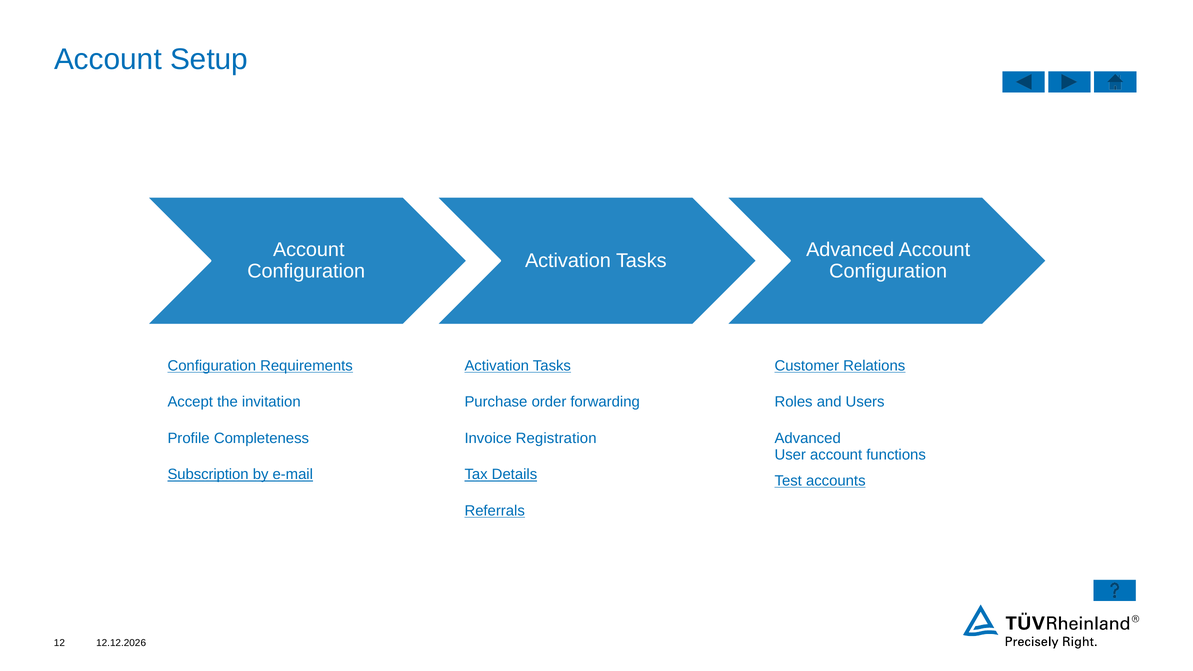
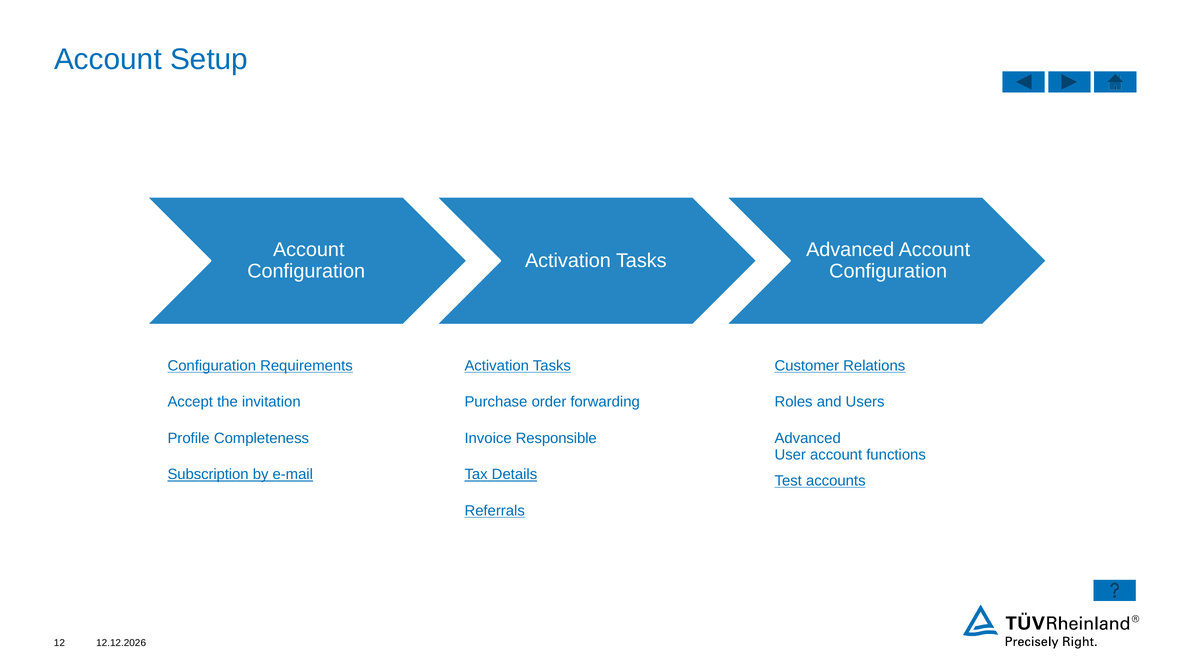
Registration: Registration -> Responsible (556, 438)
